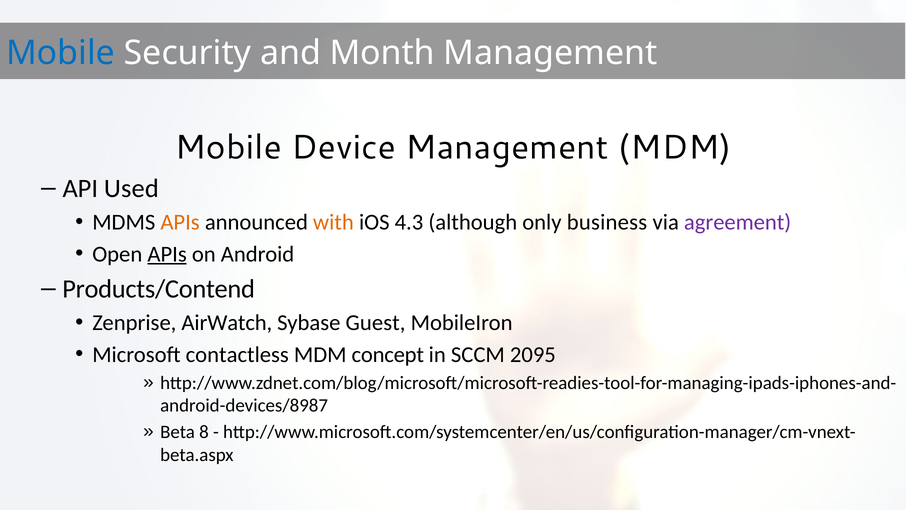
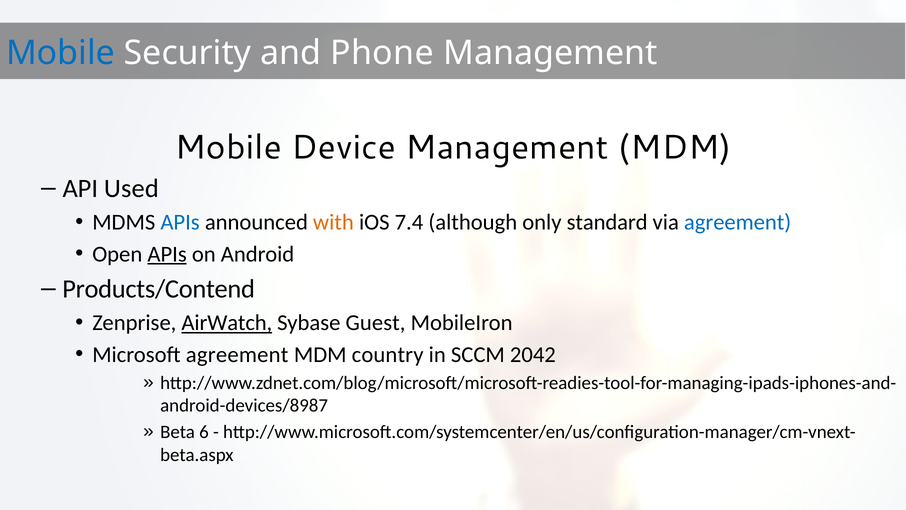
Month: Month -> Phone (382, 53)
APIs colour: orange -> blue (180, 222)
4.3: 4.3 -> 7.4 (409, 222)
business: business -> standard (607, 222)
agreement colour: purple -> blue (738, 222)
AirWatch underline: none -> present (227, 323)
Microsoft contactless: contactless -> agreement (237, 354)
concept: concept -> country (388, 354)
2095: 2095 -> 2042 (533, 354)
8: 8 -> 6 (204, 432)
